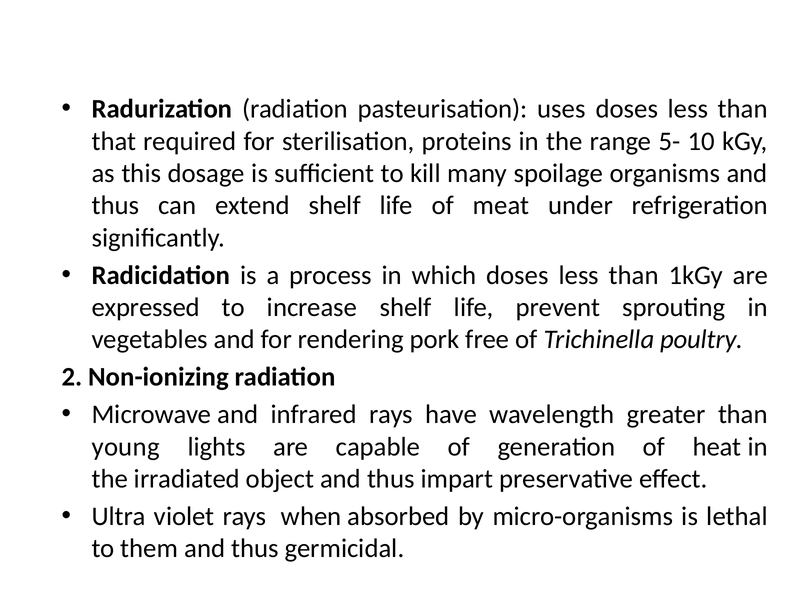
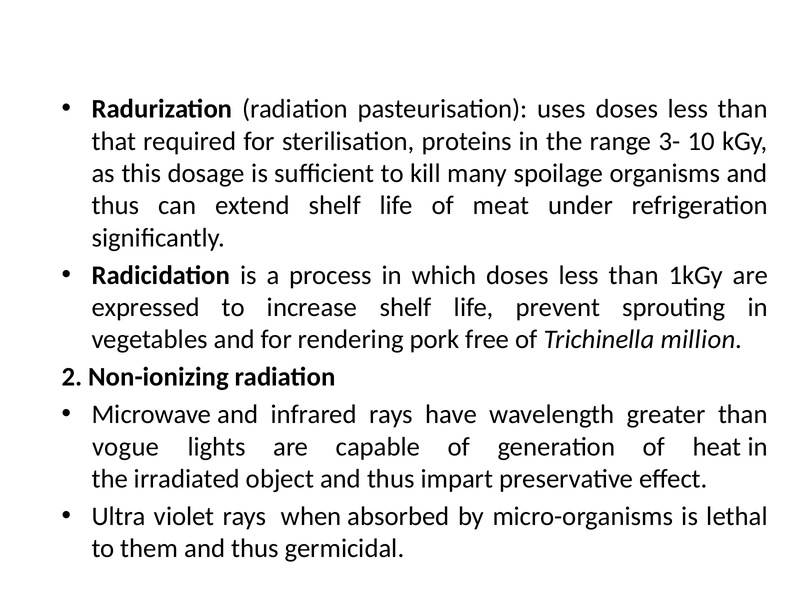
5-: 5- -> 3- (669, 141)
poultry: poultry -> million (701, 339)
young: young -> vogue (126, 446)
